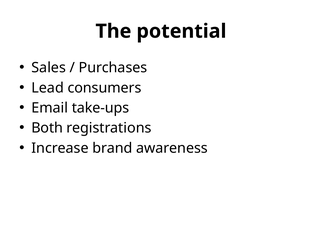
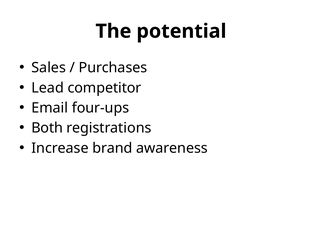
consumers: consumers -> competitor (104, 88)
take-ups: take-ups -> four-ups (101, 108)
